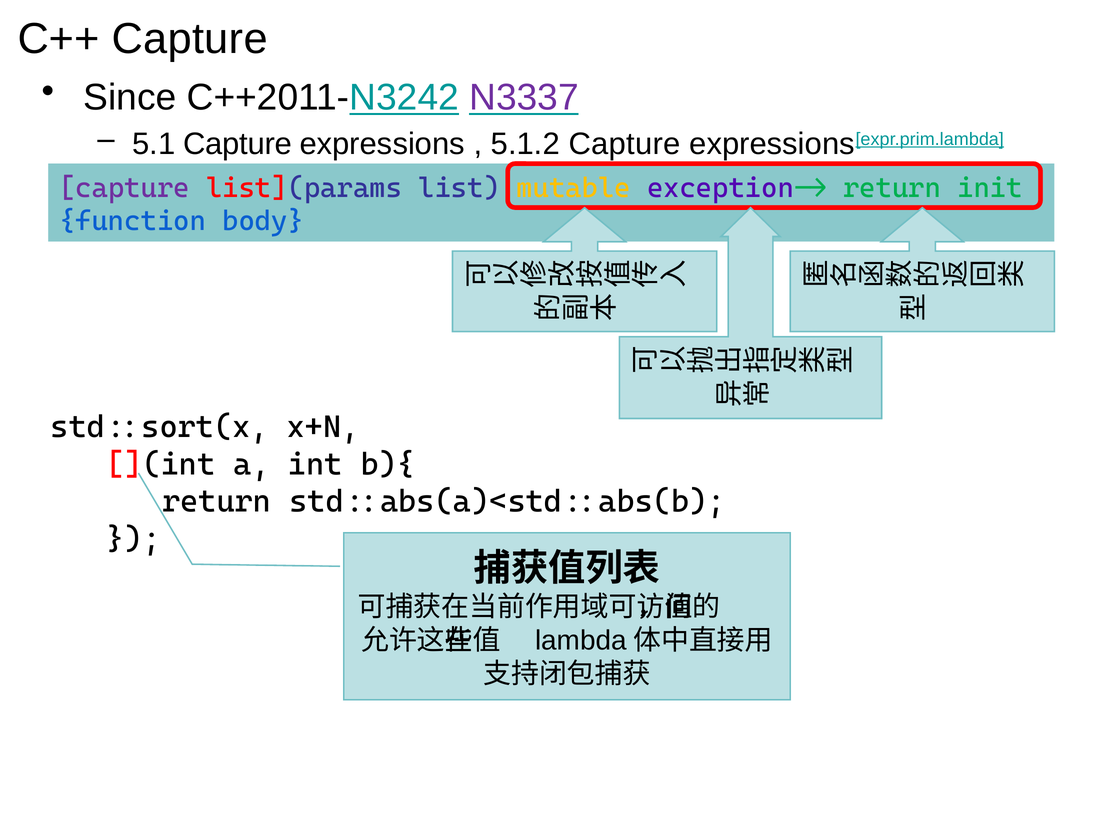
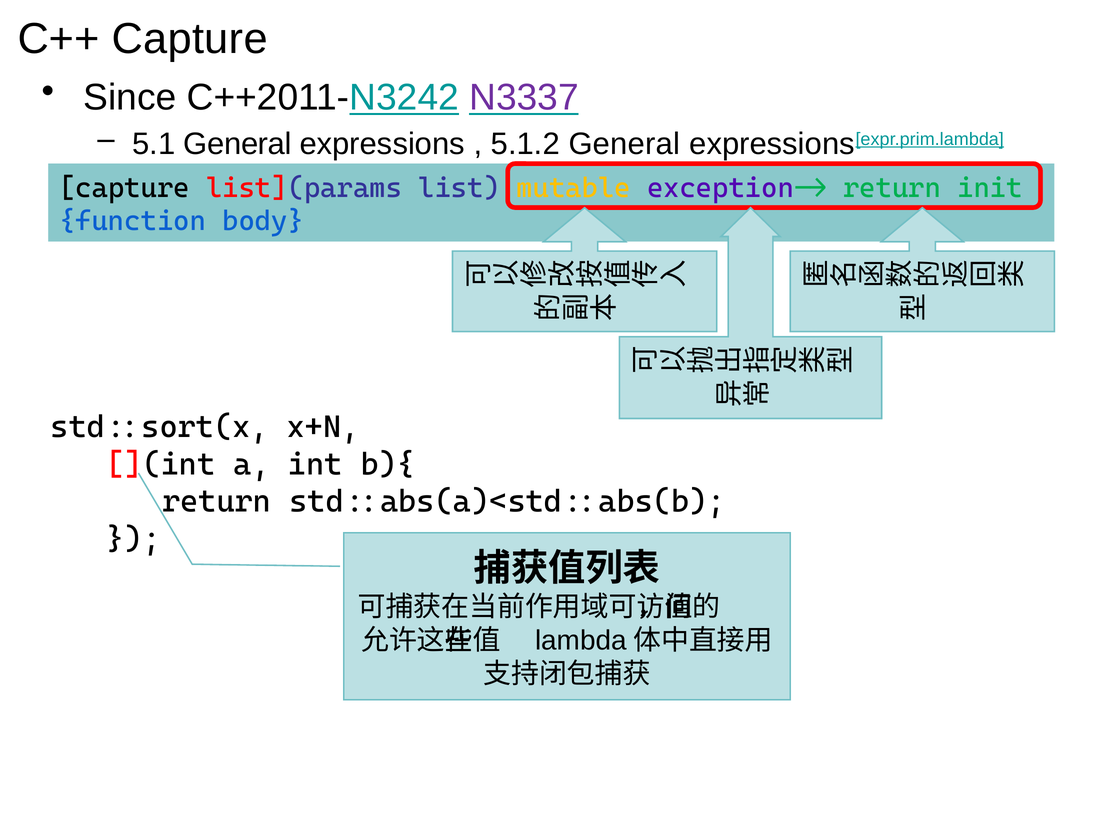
5.1 Capture: Capture -> General (238, 144)
5.1.2 Capture: Capture -> General (624, 144)
capture colour: purple -> black (124, 188)
